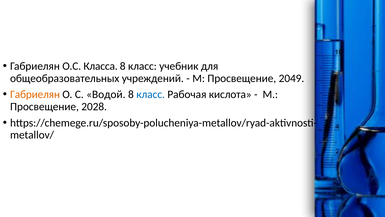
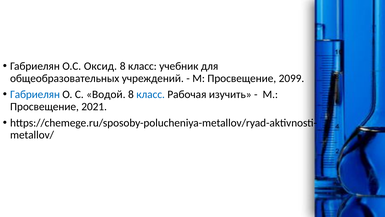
Класса: Класса -> Оксид (100, 66)
2049: 2049 -> 2099 (291, 78)
Габриелян colour: orange -> blue (35, 94)
кислота: кислота -> изучить (230, 94)
2028: 2028 -> 2021 (94, 106)
